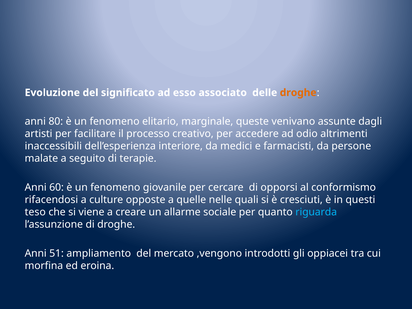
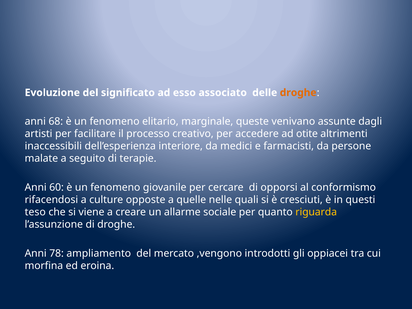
80: 80 -> 68 (56, 121)
odio: odio -> otite (307, 134)
riguarda colour: light blue -> yellow (316, 212)
51: 51 -> 78 (57, 253)
